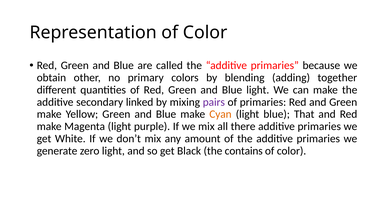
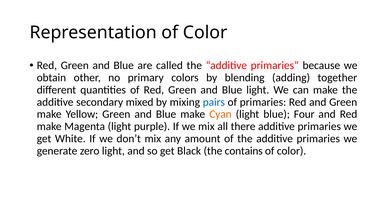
linked: linked -> mixed (140, 102)
pairs colour: purple -> blue (214, 102)
That: That -> Four (304, 114)
